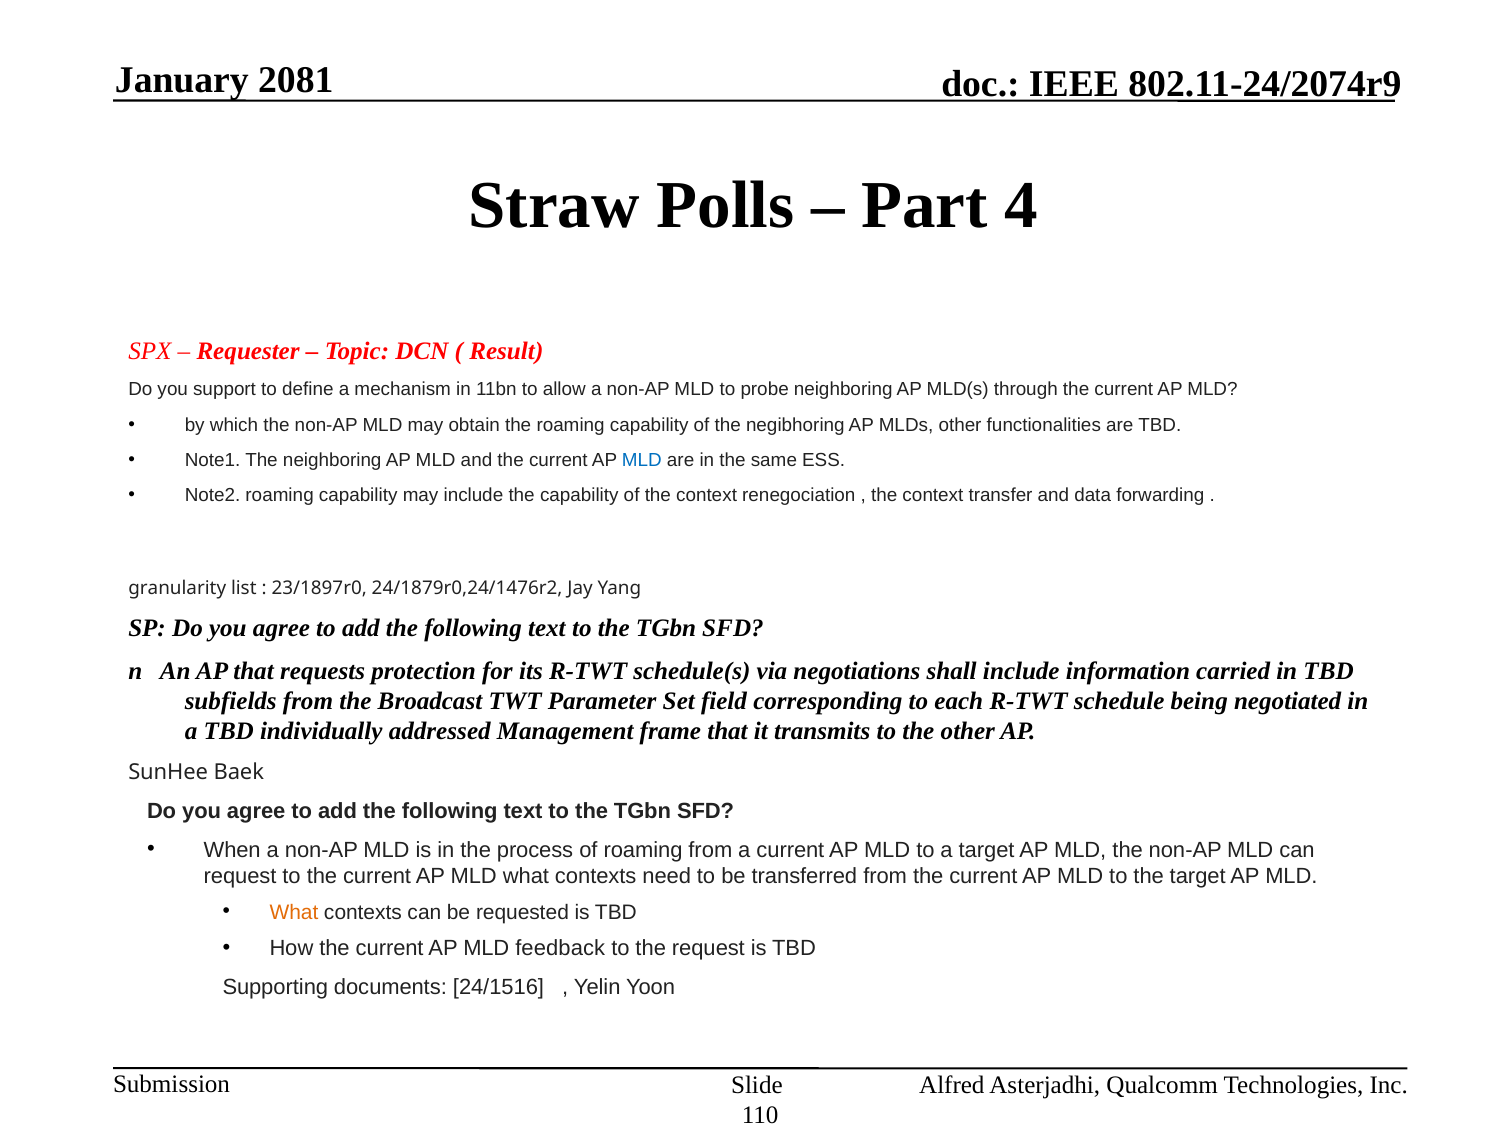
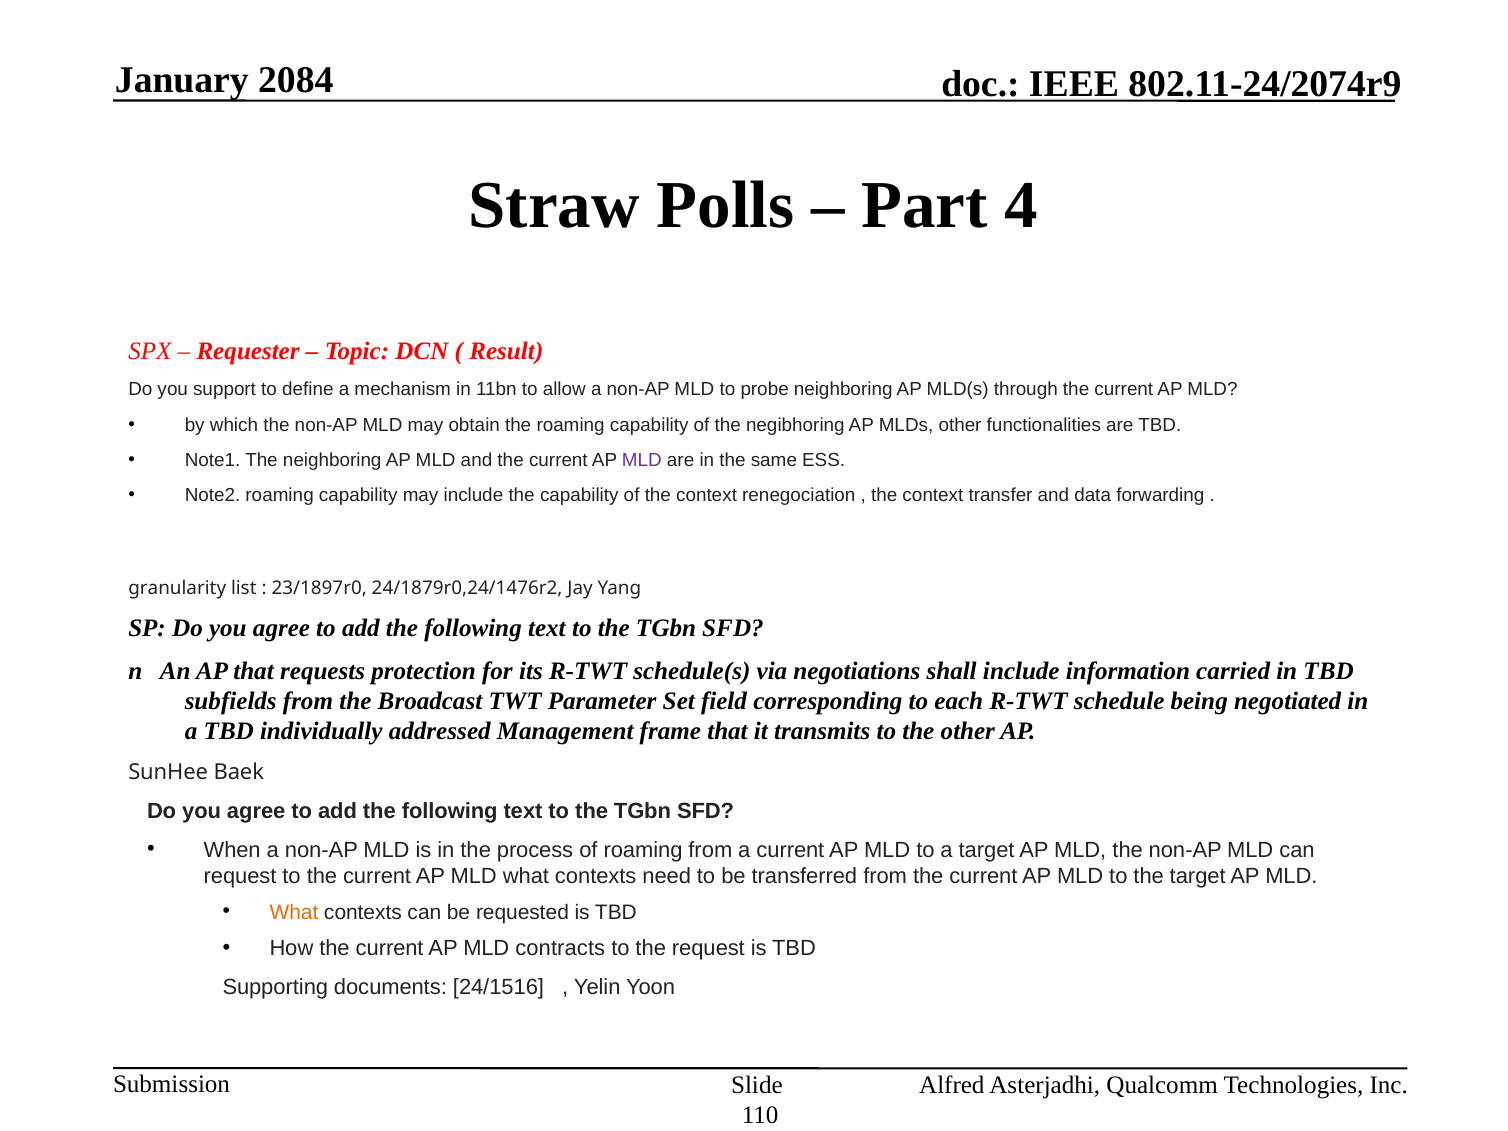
2081: 2081 -> 2084 (296, 80)
MLD colour: blue -> purple (642, 460)
feedback: feedback -> contracts (560, 949)
